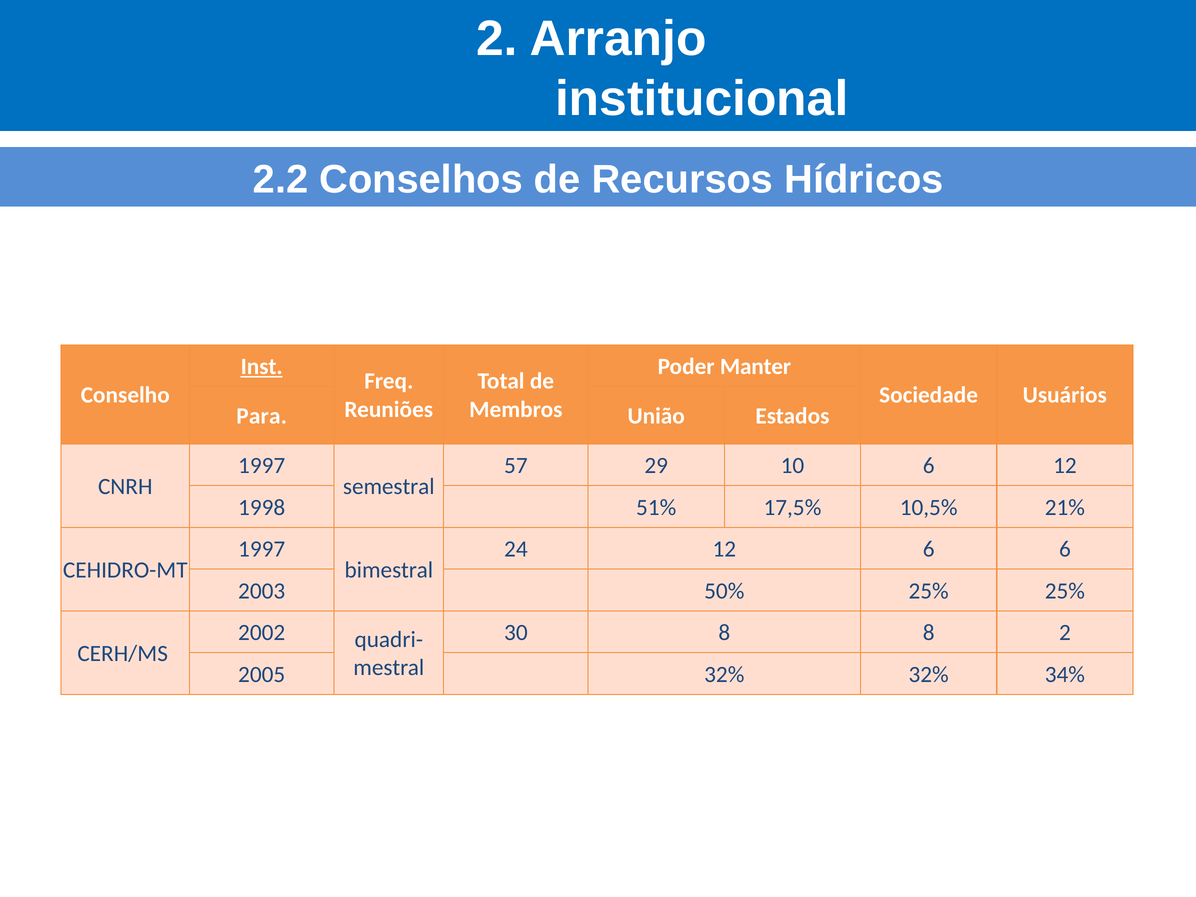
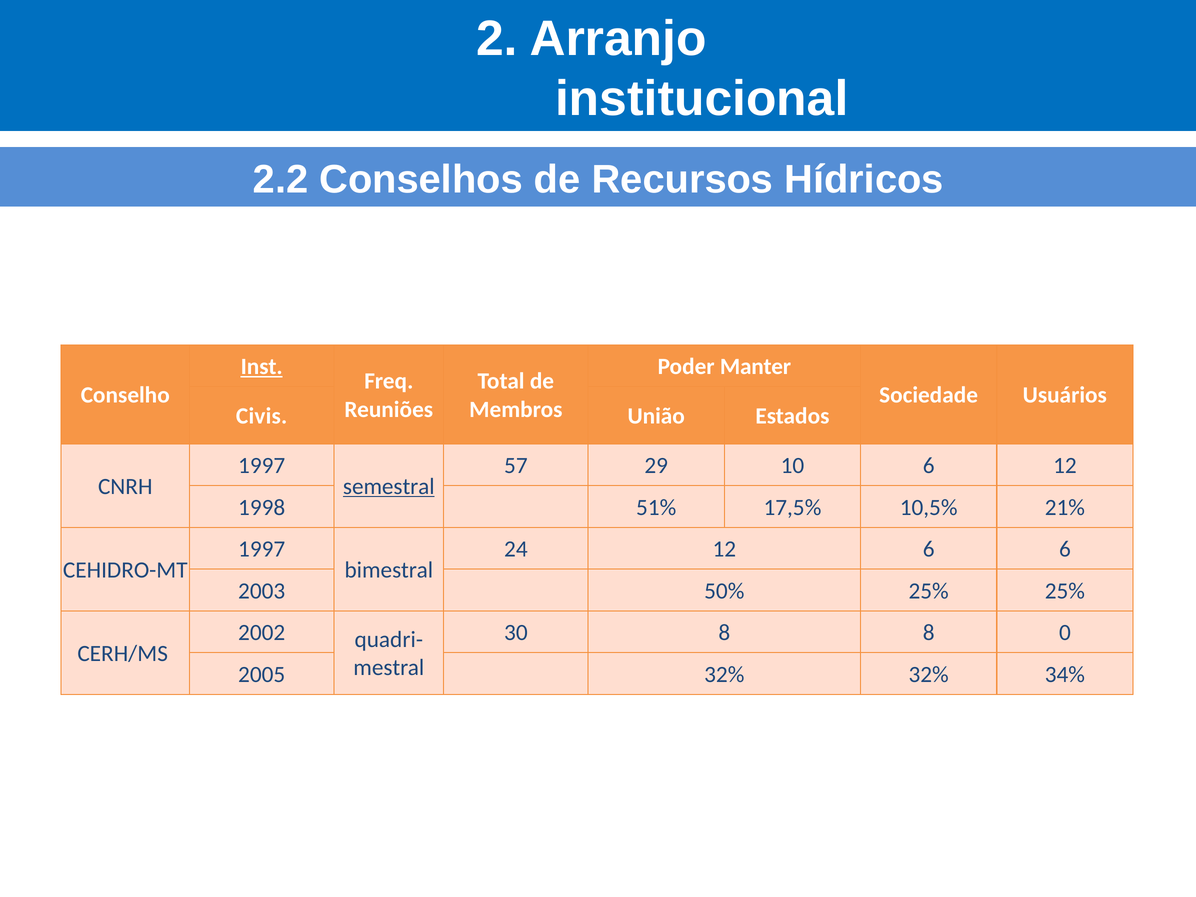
Para: Para -> Civis (262, 416)
semestral underline: none -> present (389, 486)
8 2: 2 -> 0 (1065, 633)
